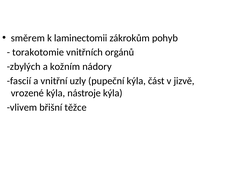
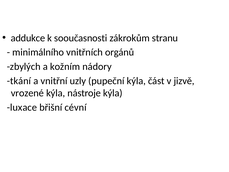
směrem: směrem -> addukce (28, 38)
laminectomii: laminectomii -> sooučasnosti (81, 38)
pohyb: pohyb -> stranu (165, 38)
torakotomie: torakotomie -> minimálního (38, 52)
fascií: fascií -> tkání (19, 81)
vlivem: vlivem -> luxace (22, 107)
těžce: těžce -> cévní (76, 107)
